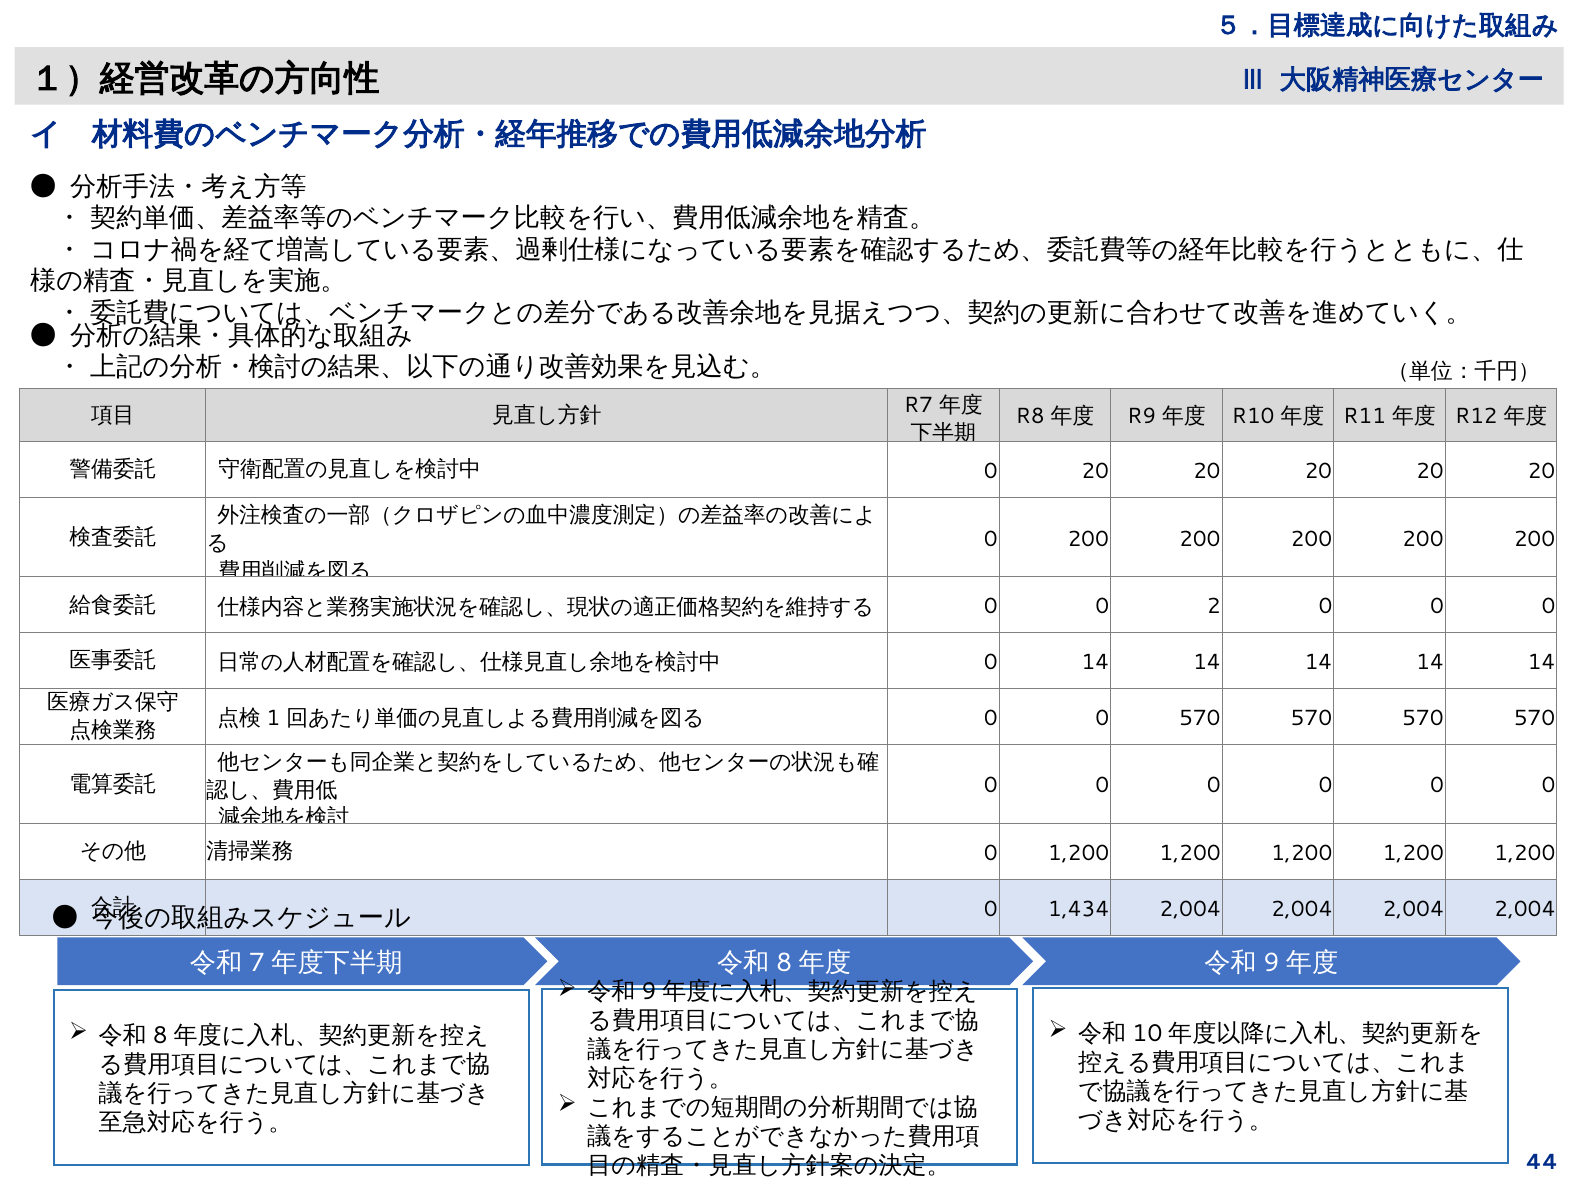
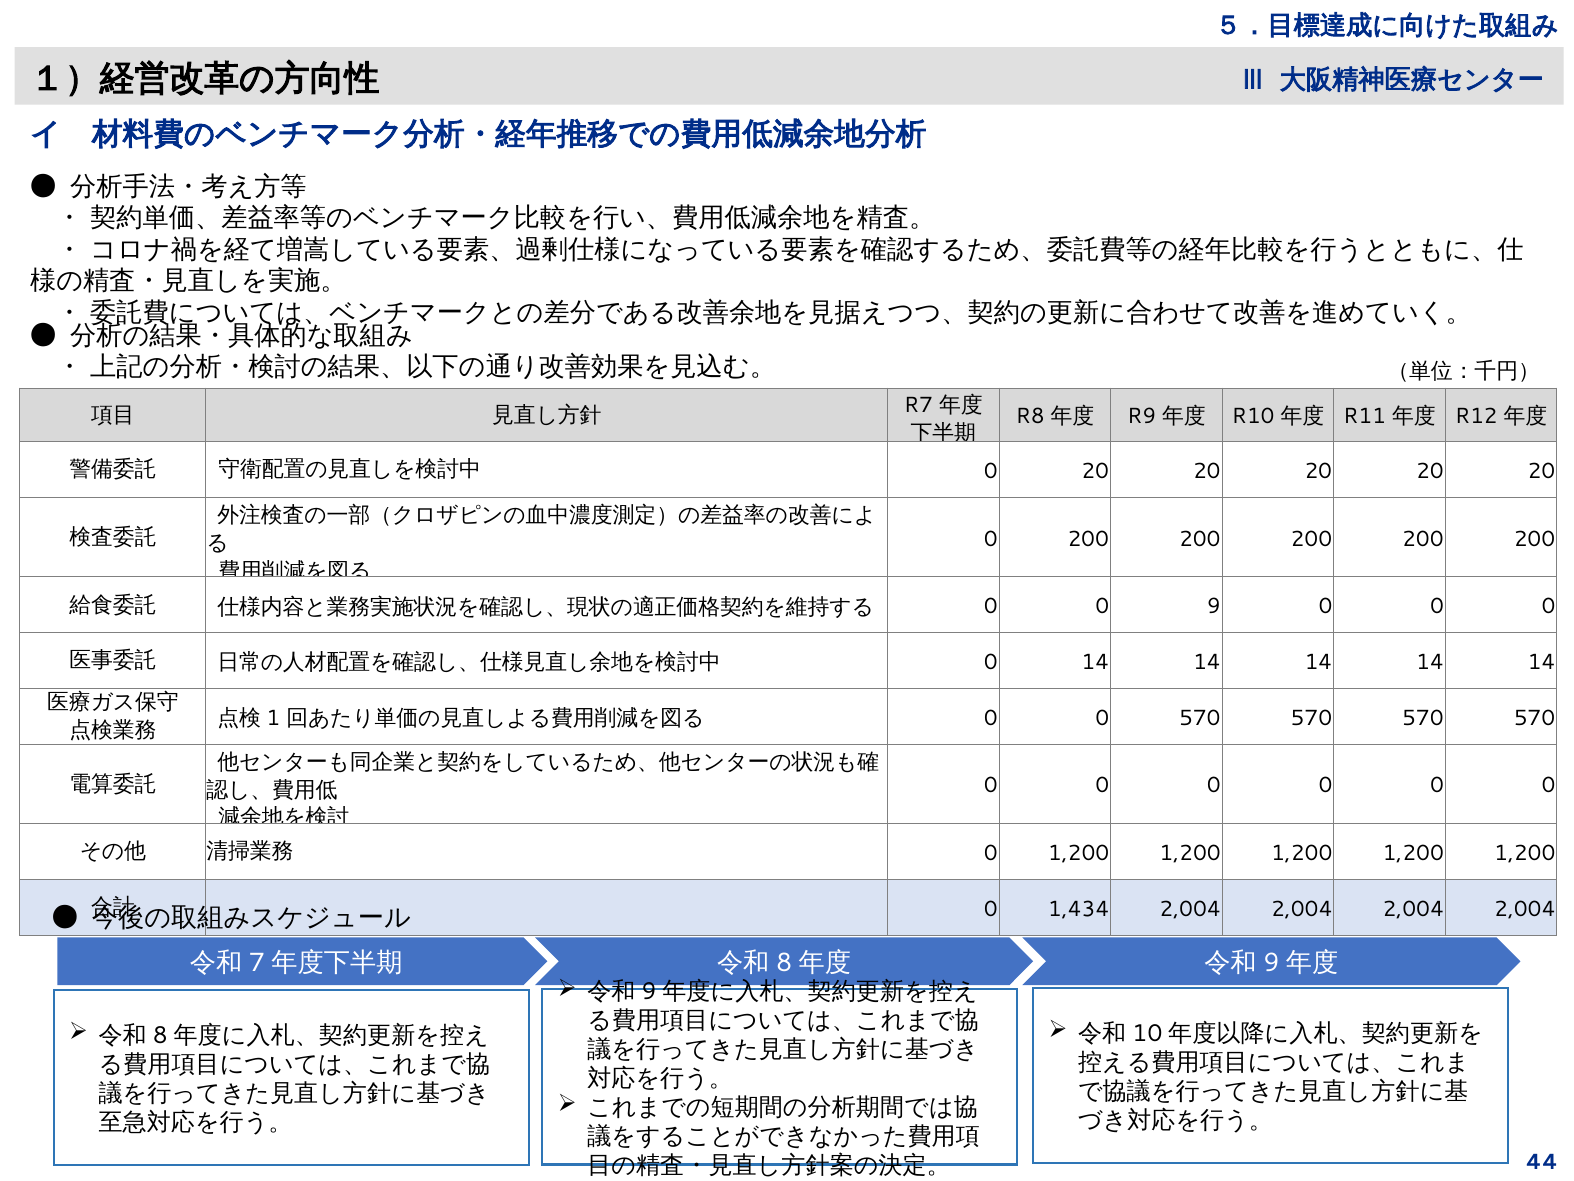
2: 2 -> 9 (1214, 606)
